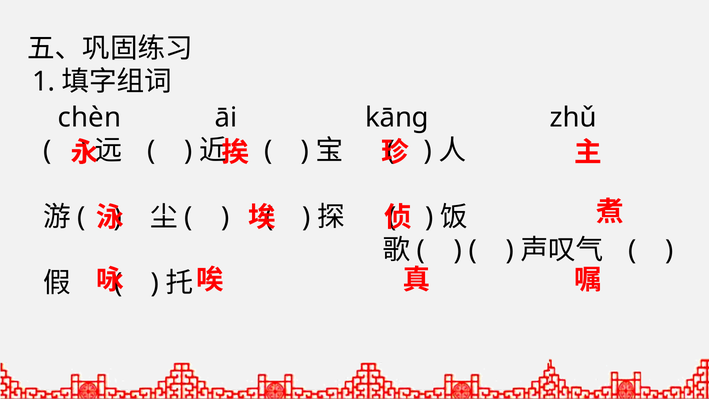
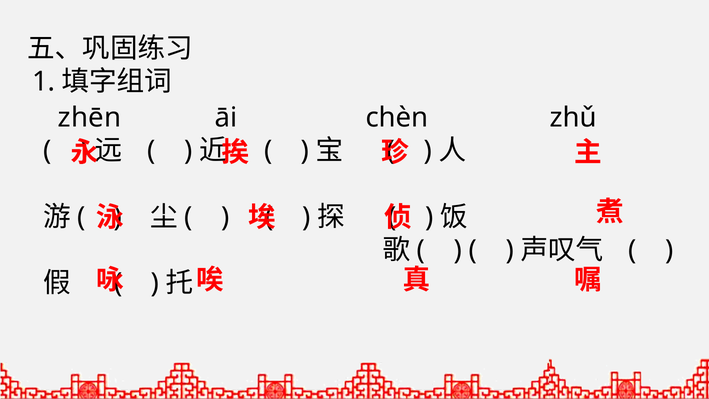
chèn: chèn -> zhēn (90, 118)
kāng: kāng -> chèn (397, 118)
